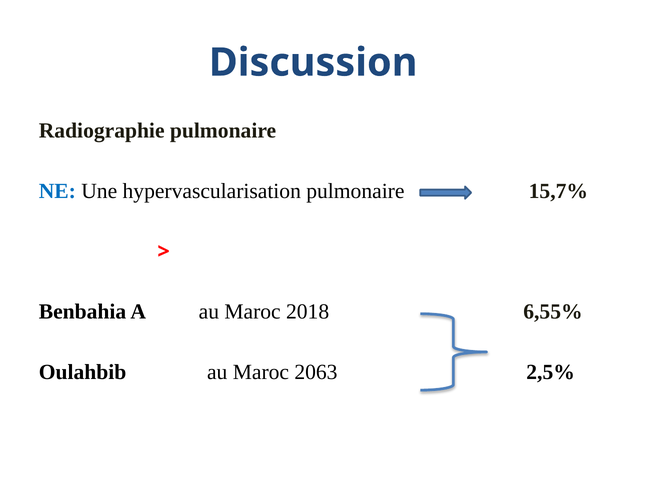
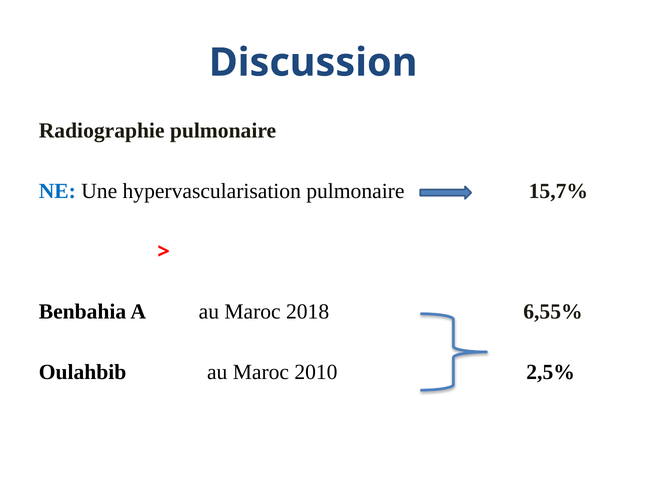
2063: 2063 -> 2010 (316, 372)
